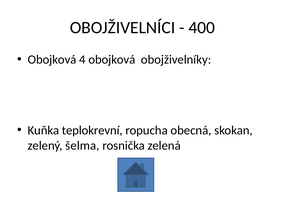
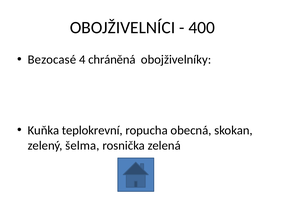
Obojková: Obojková -> Bezocasé (52, 60)
4 obojková: obojková -> chráněná (112, 60)
